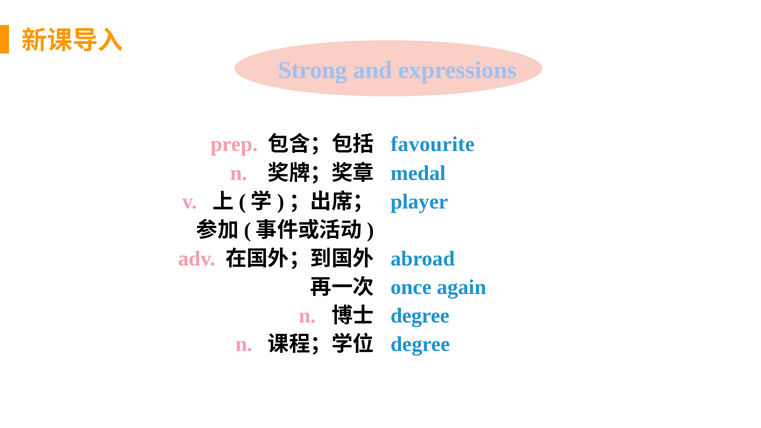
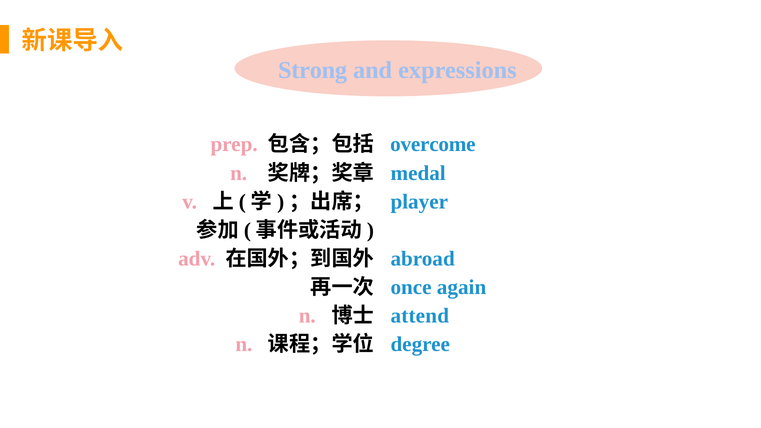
favourite: favourite -> overcome (433, 145)
degree: degree -> attend (420, 316)
